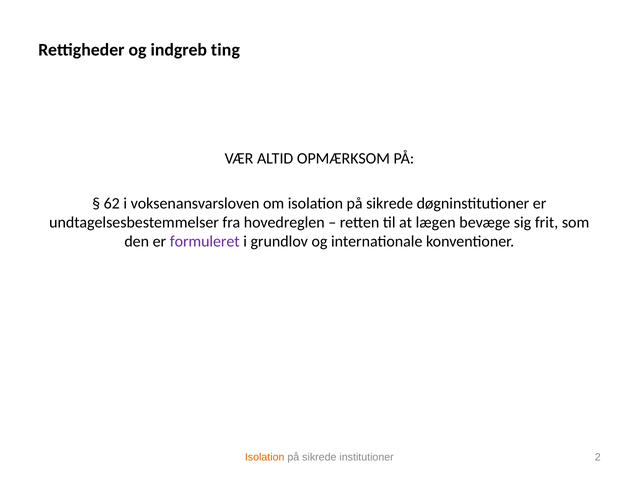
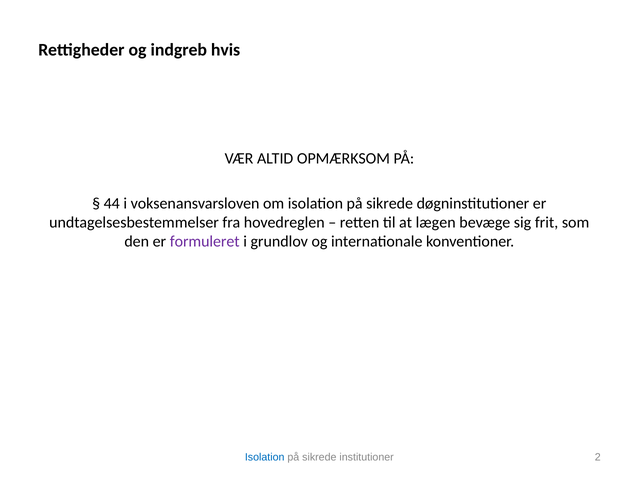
ting: ting -> hvis (226, 50)
62: 62 -> 44 (112, 203)
Isolation colour: orange -> blue (265, 458)
